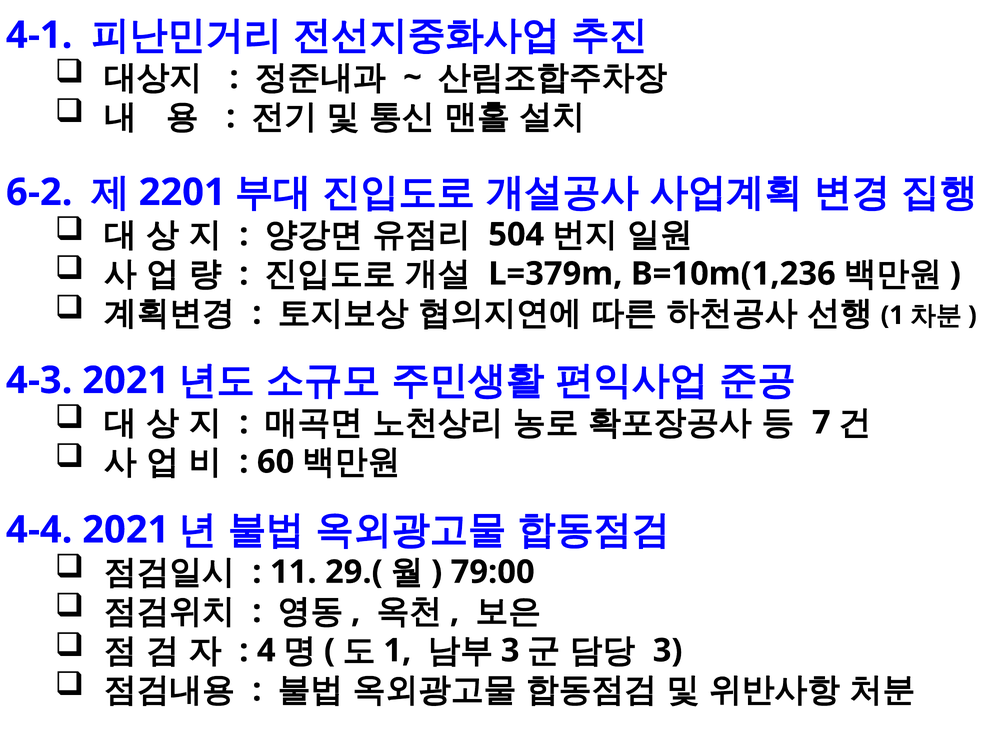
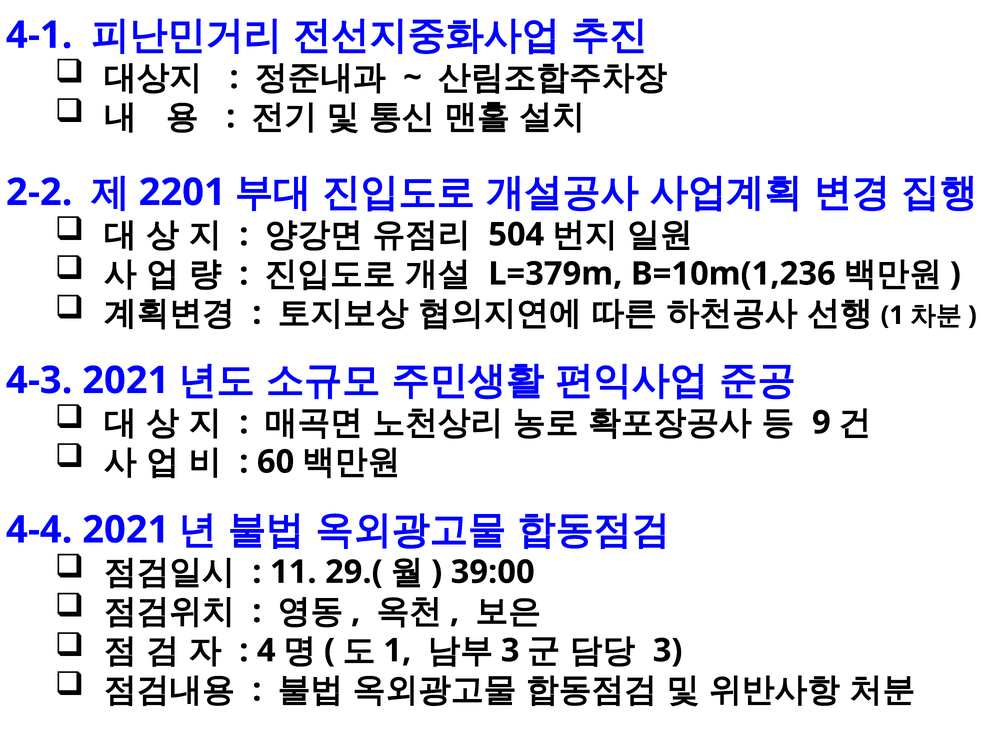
6-2: 6-2 -> 2-2 (39, 192)
7: 7 -> 9 (821, 422)
79:00: 79:00 -> 39:00 (493, 572)
